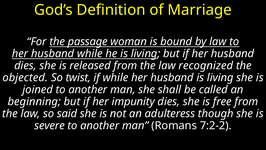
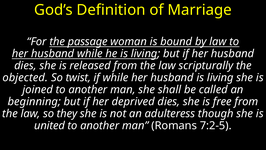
recognized: recognized -> scripturally (206, 66)
impunity: impunity -> deprived (133, 101)
said: said -> they (67, 113)
severe: severe -> united (50, 125)
7:2-2: 7:2-2 -> 7:2-5 (216, 125)
